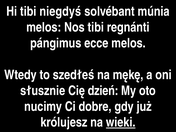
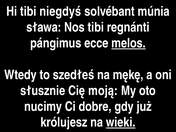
melos: melos -> sława (44, 27)
melos underline: none -> present (129, 43)
dzień: dzień -> moją (103, 91)
